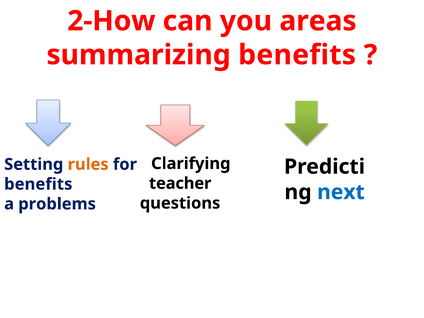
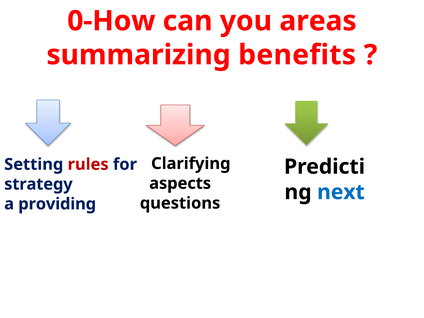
2-How: 2-How -> 0-How (111, 21)
rules colour: orange -> red (88, 164)
teacher: teacher -> aspects (180, 183)
benefits: benefits -> strategy (38, 184)
problems: problems -> providing (57, 204)
